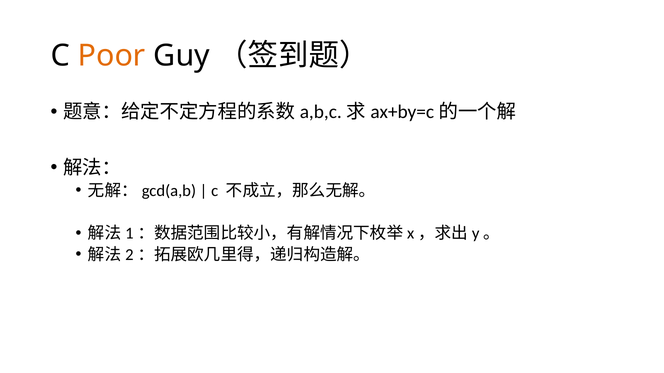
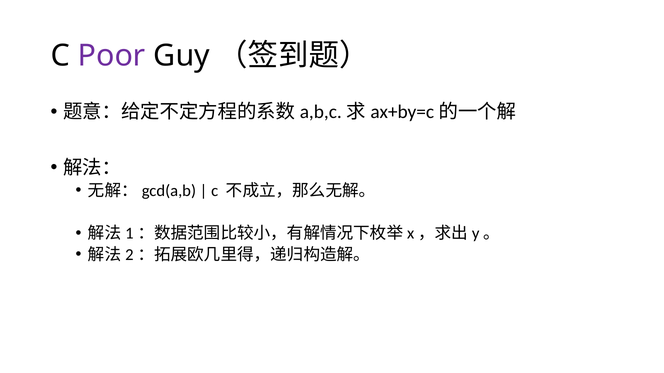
Poor colour: orange -> purple (112, 56)
